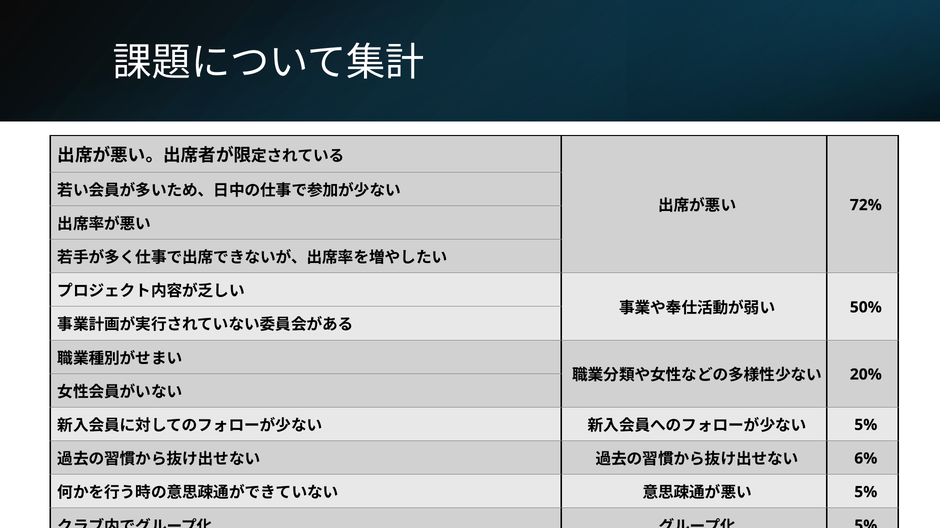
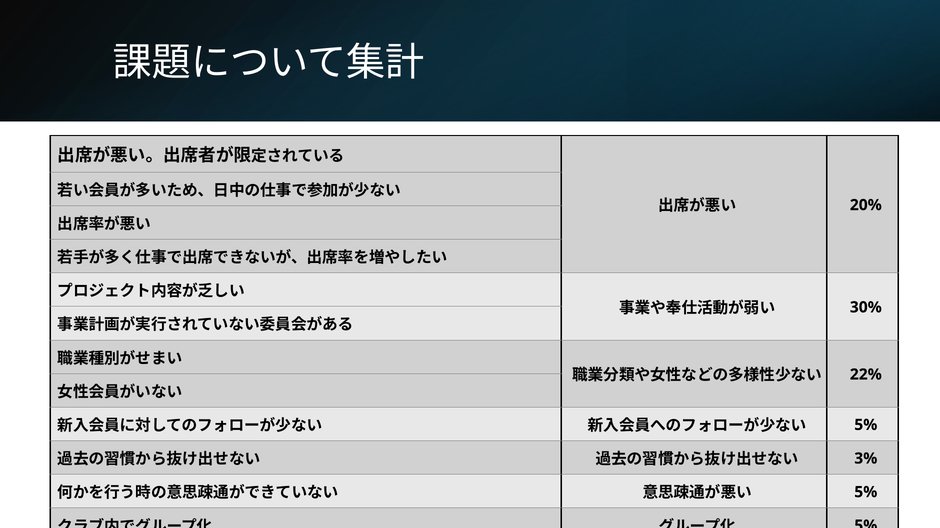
72%: 72% -> 20% (866, 205)
50%: 50% -> 30% (866, 308)
20%: 20% -> 22% (866, 375)
6%: 6% -> 3% (866, 459)
